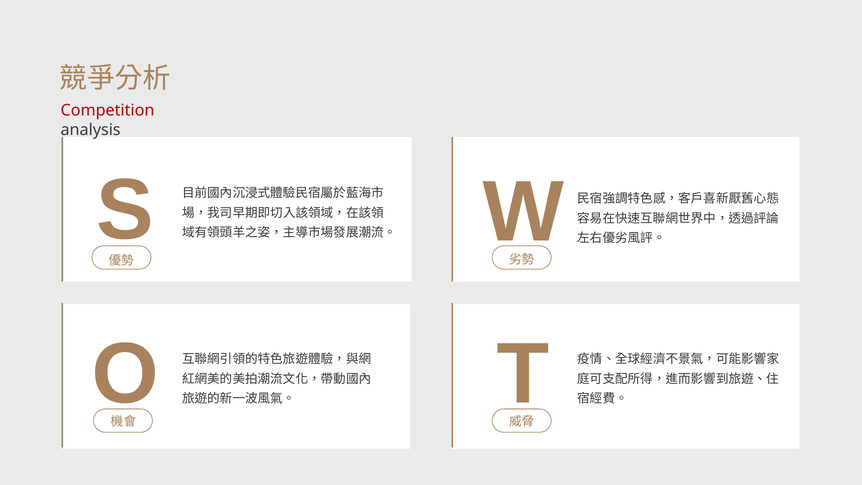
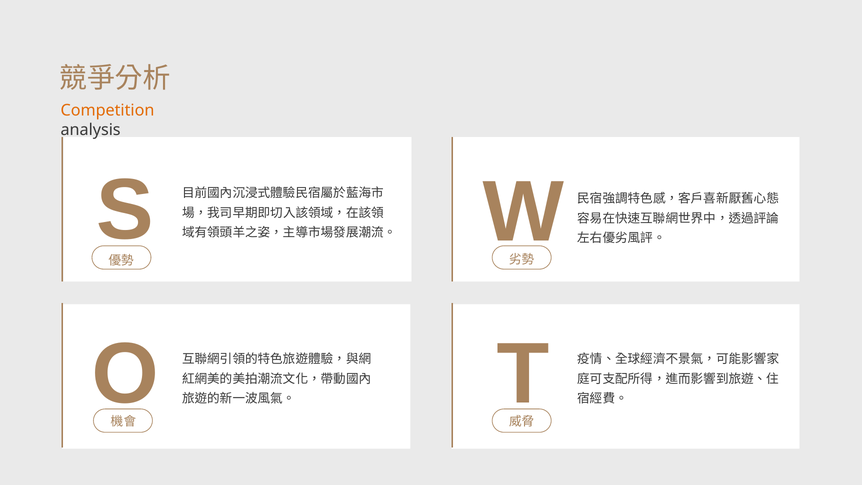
Competition colour: red -> orange (107, 110)
